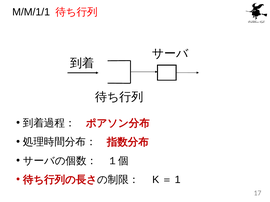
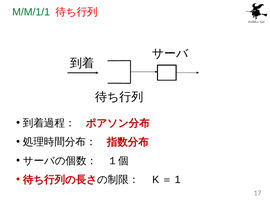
M/M/1/1 colour: black -> green (31, 12)
